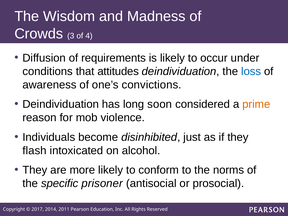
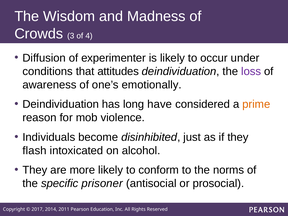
requirements: requirements -> experimenter (114, 58)
loss colour: blue -> purple (251, 71)
convictions: convictions -> emotionally (152, 85)
soon: soon -> have (160, 104)
